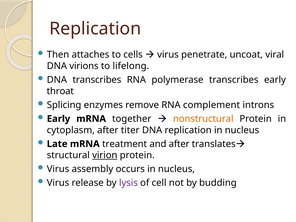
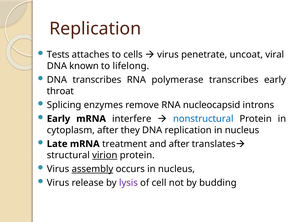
Then: Then -> Tests (58, 55)
virions: virions -> known (84, 66)
complement: complement -> nucleocapsid (212, 105)
together: together -> interfere (132, 119)
nonstructural colour: orange -> blue (203, 119)
titer: titer -> they (130, 130)
assembly underline: none -> present (92, 169)
